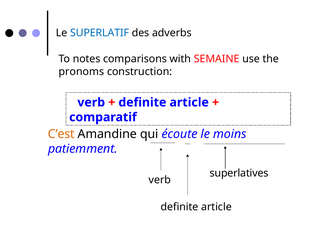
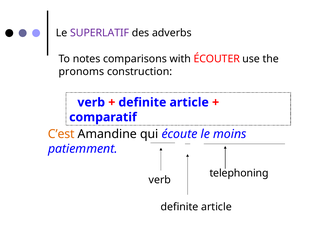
SUPERLATIF colour: blue -> purple (100, 33)
SEMAINE: SEMAINE -> ÉCOUTER (217, 59)
superlatives: superlatives -> telephoning (239, 173)
